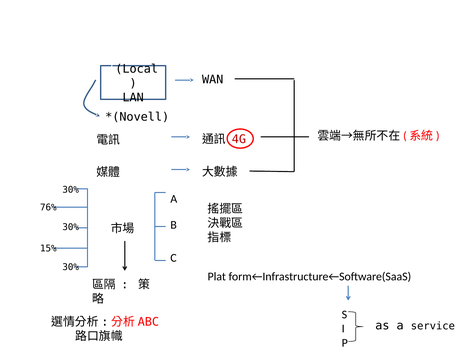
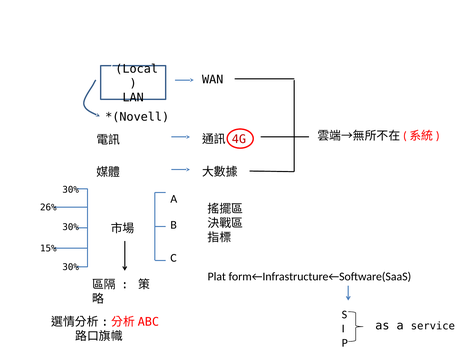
76%: 76% -> 26% (48, 207)
